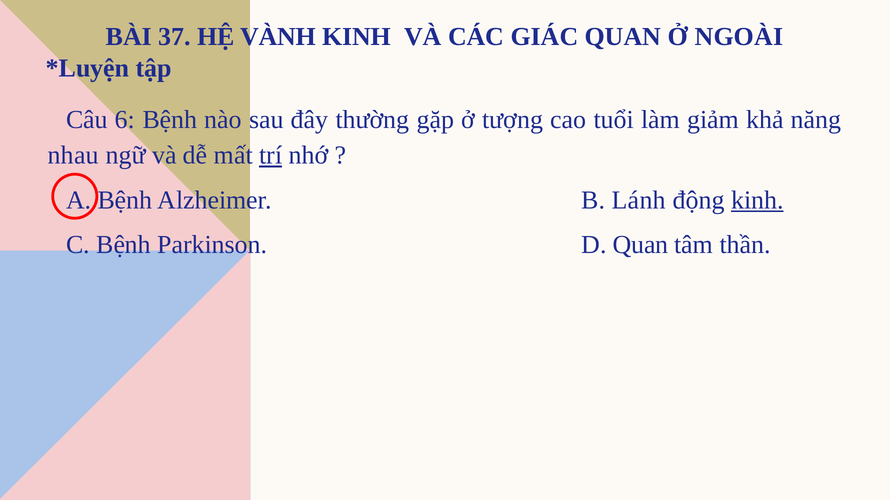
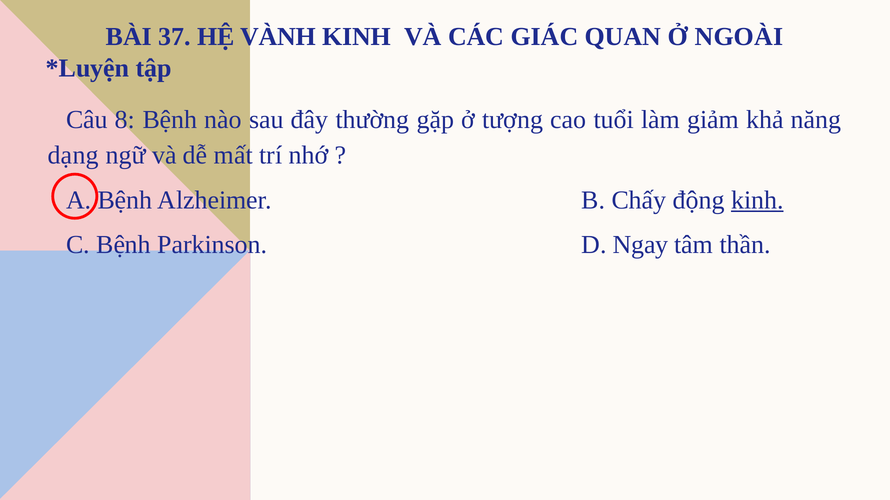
6: 6 -> 8 (125, 120)
nhau: nhau -> dạng (73, 156)
trí underline: present -> none (271, 156)
Lánh: Lánh -> Chấy (639, 200)
D Quan: Quan -> Ngay (641, 245)
